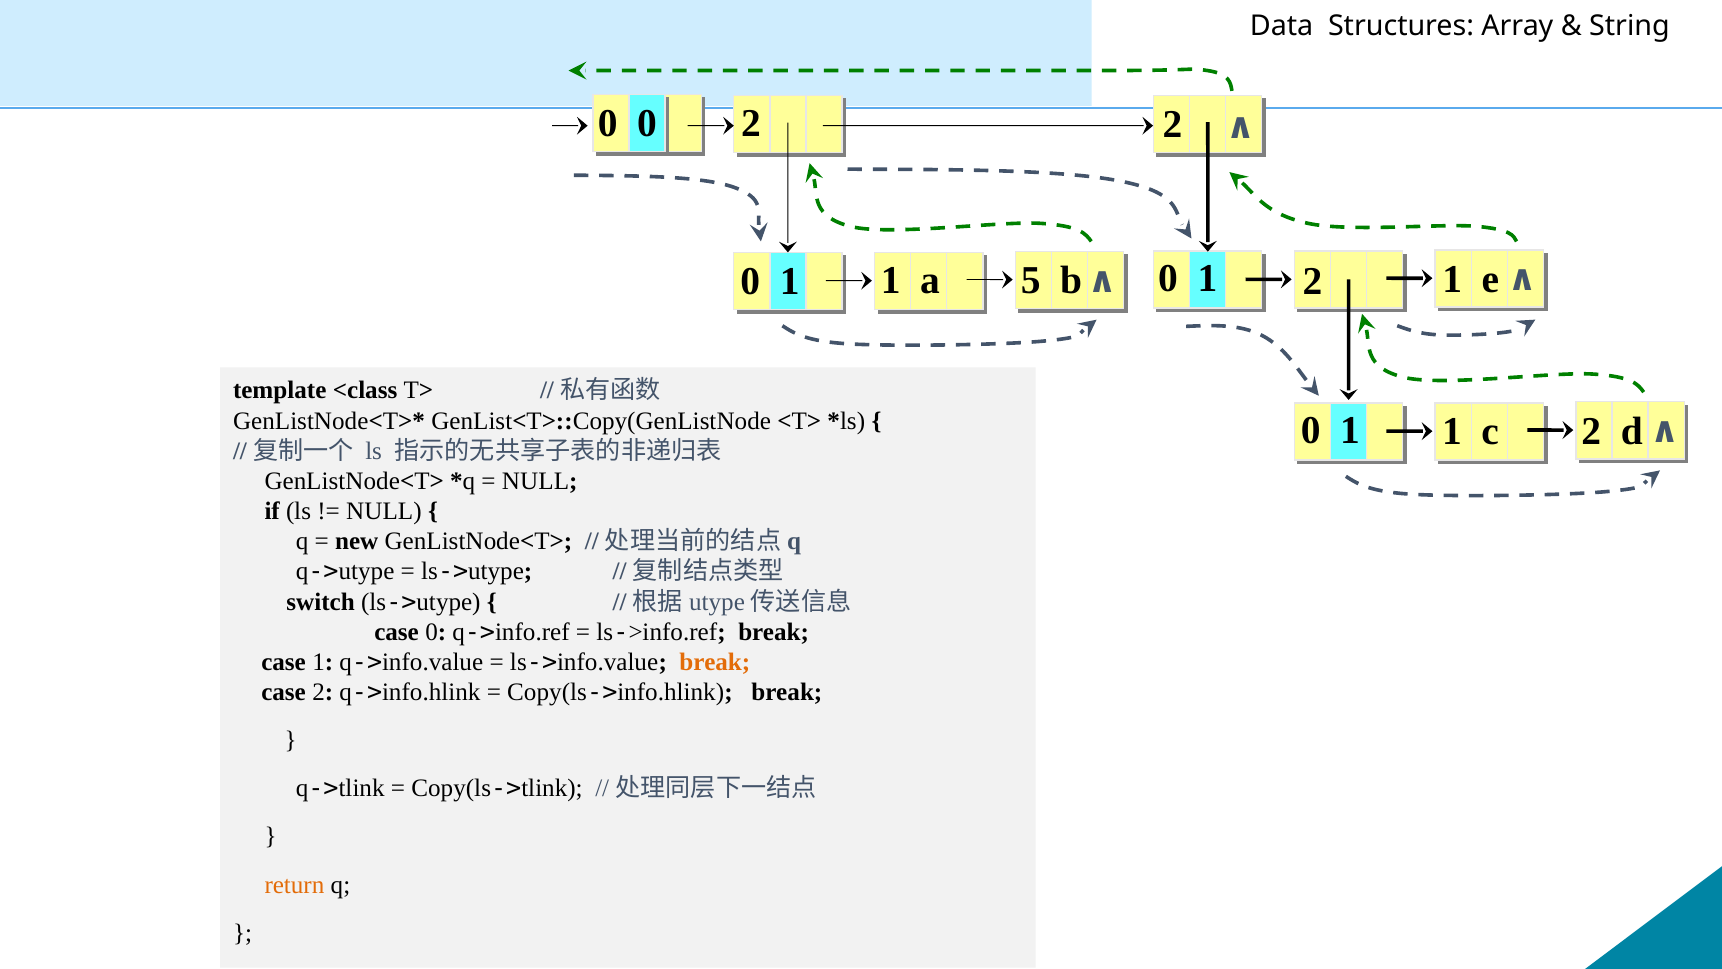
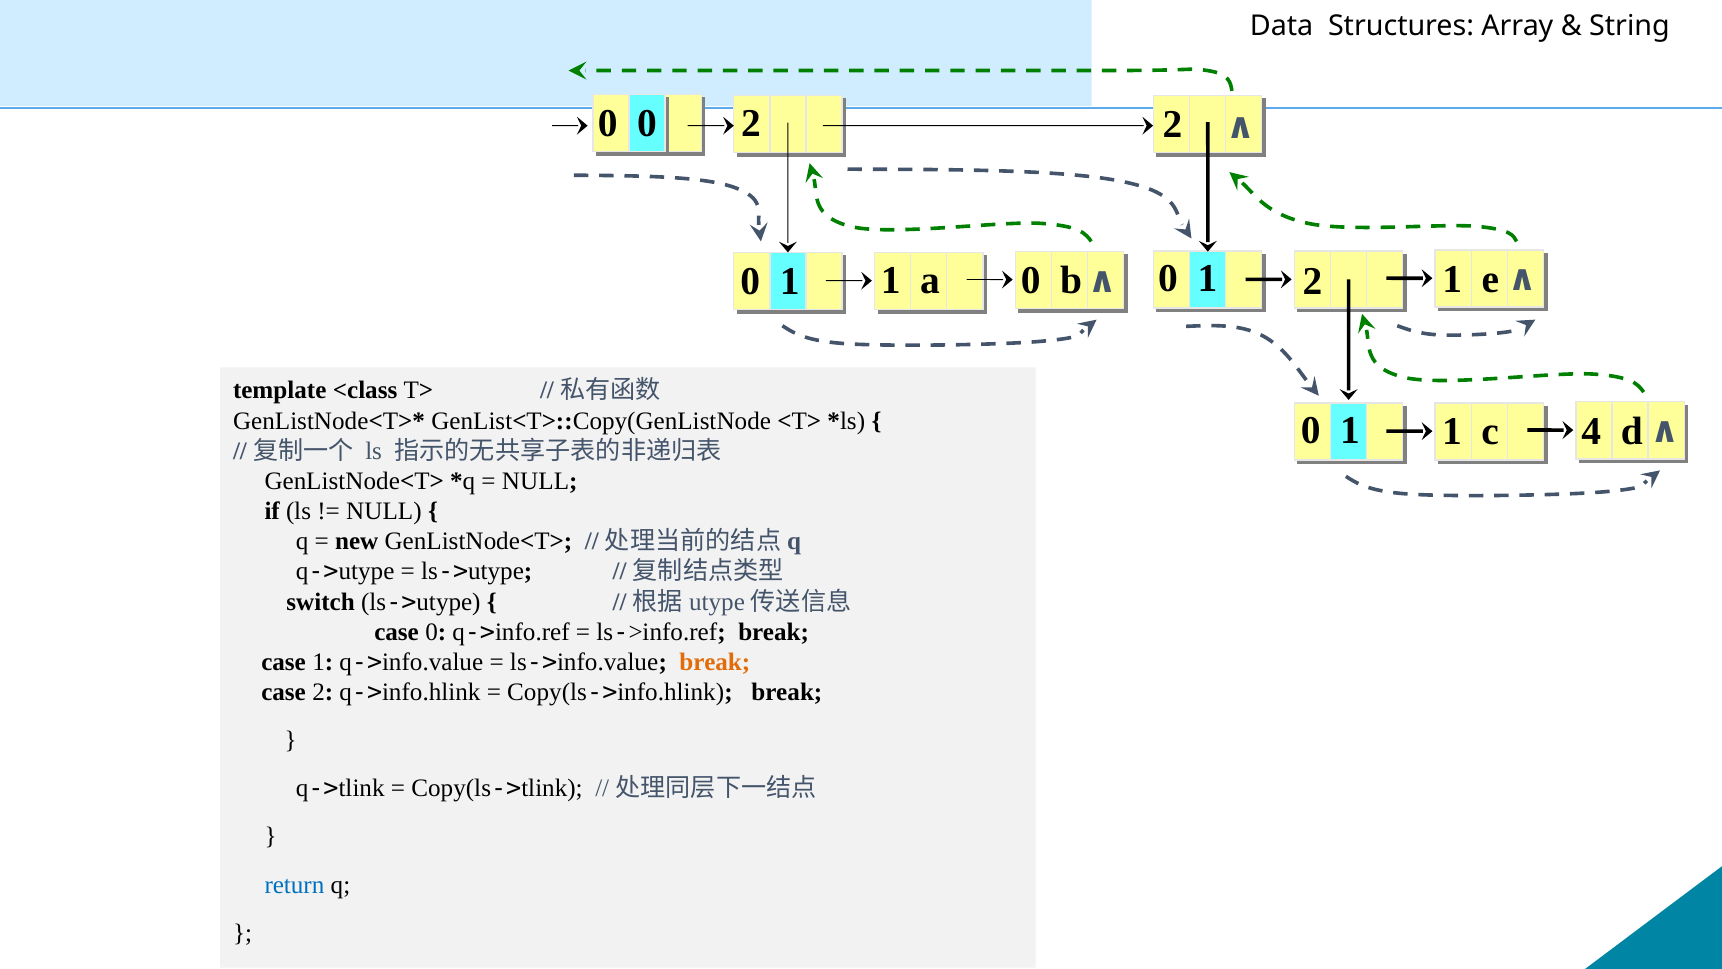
a 5: 5 -> 0 (1031, 281)
c 2: 2 -> 4 (1591, 431)
return colour: orange -> blue (294, 884)
